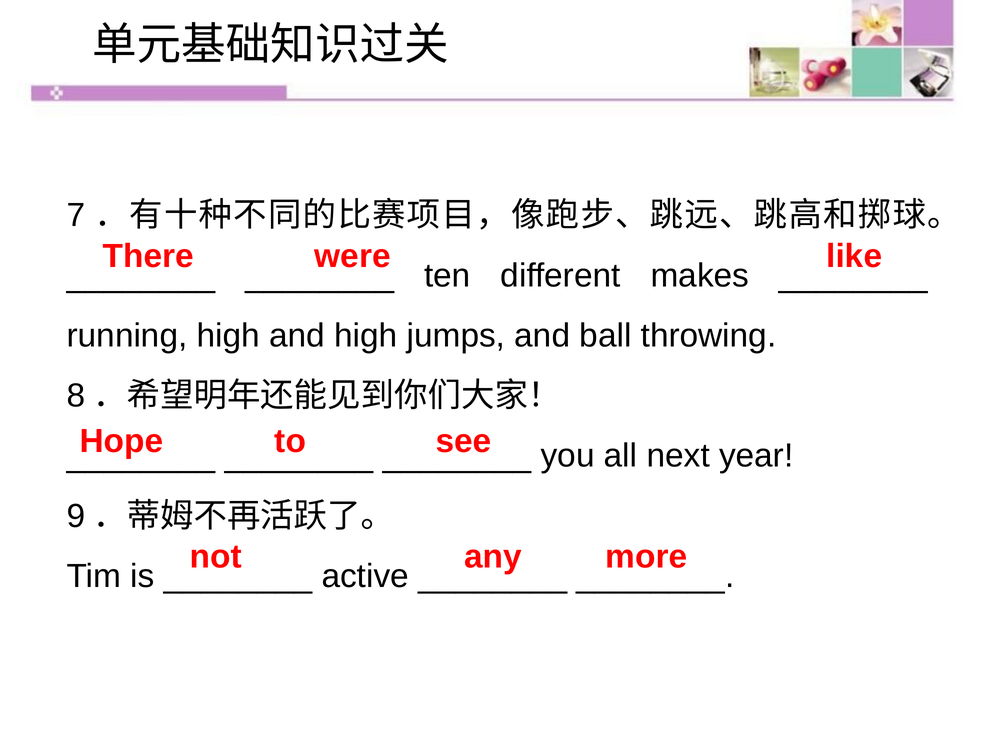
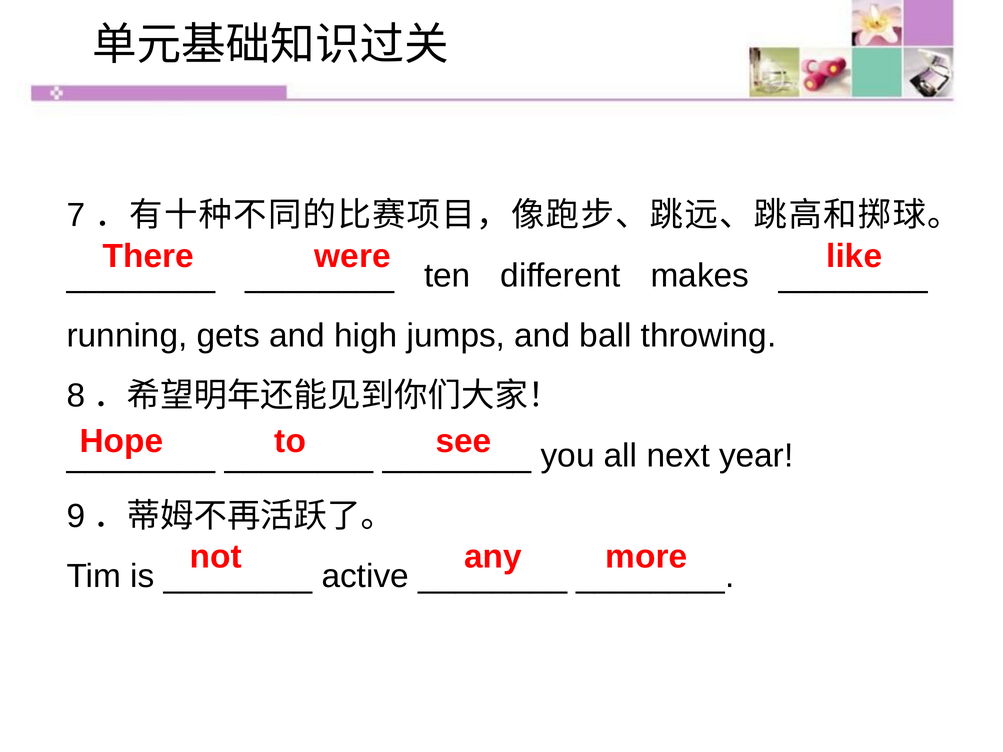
running high: high -> gets (228, 336)
